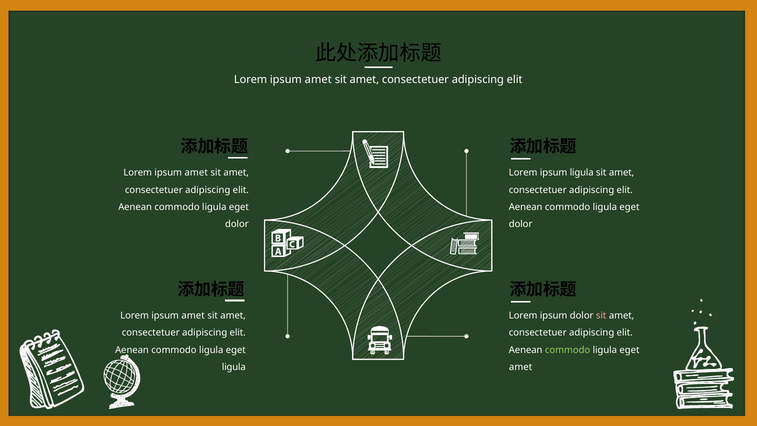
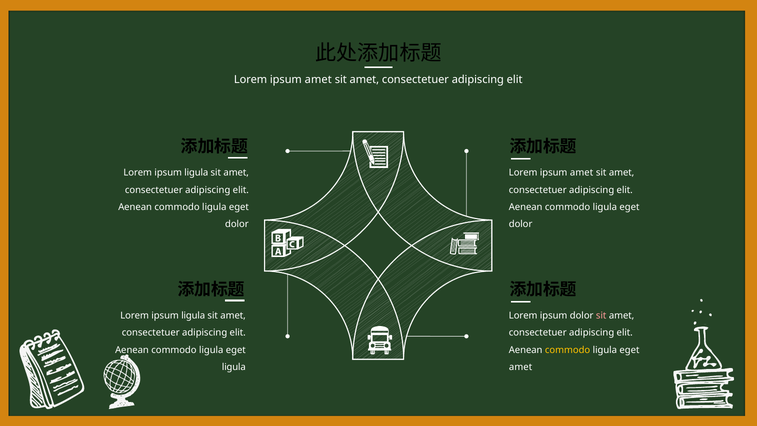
amet: amet -> ligula (196, 173)
ligula: ligula -> amet (582, 173)
amet: amet -> ligula (193, 316)
commodo colour: light green -> yellow (568, 350)
